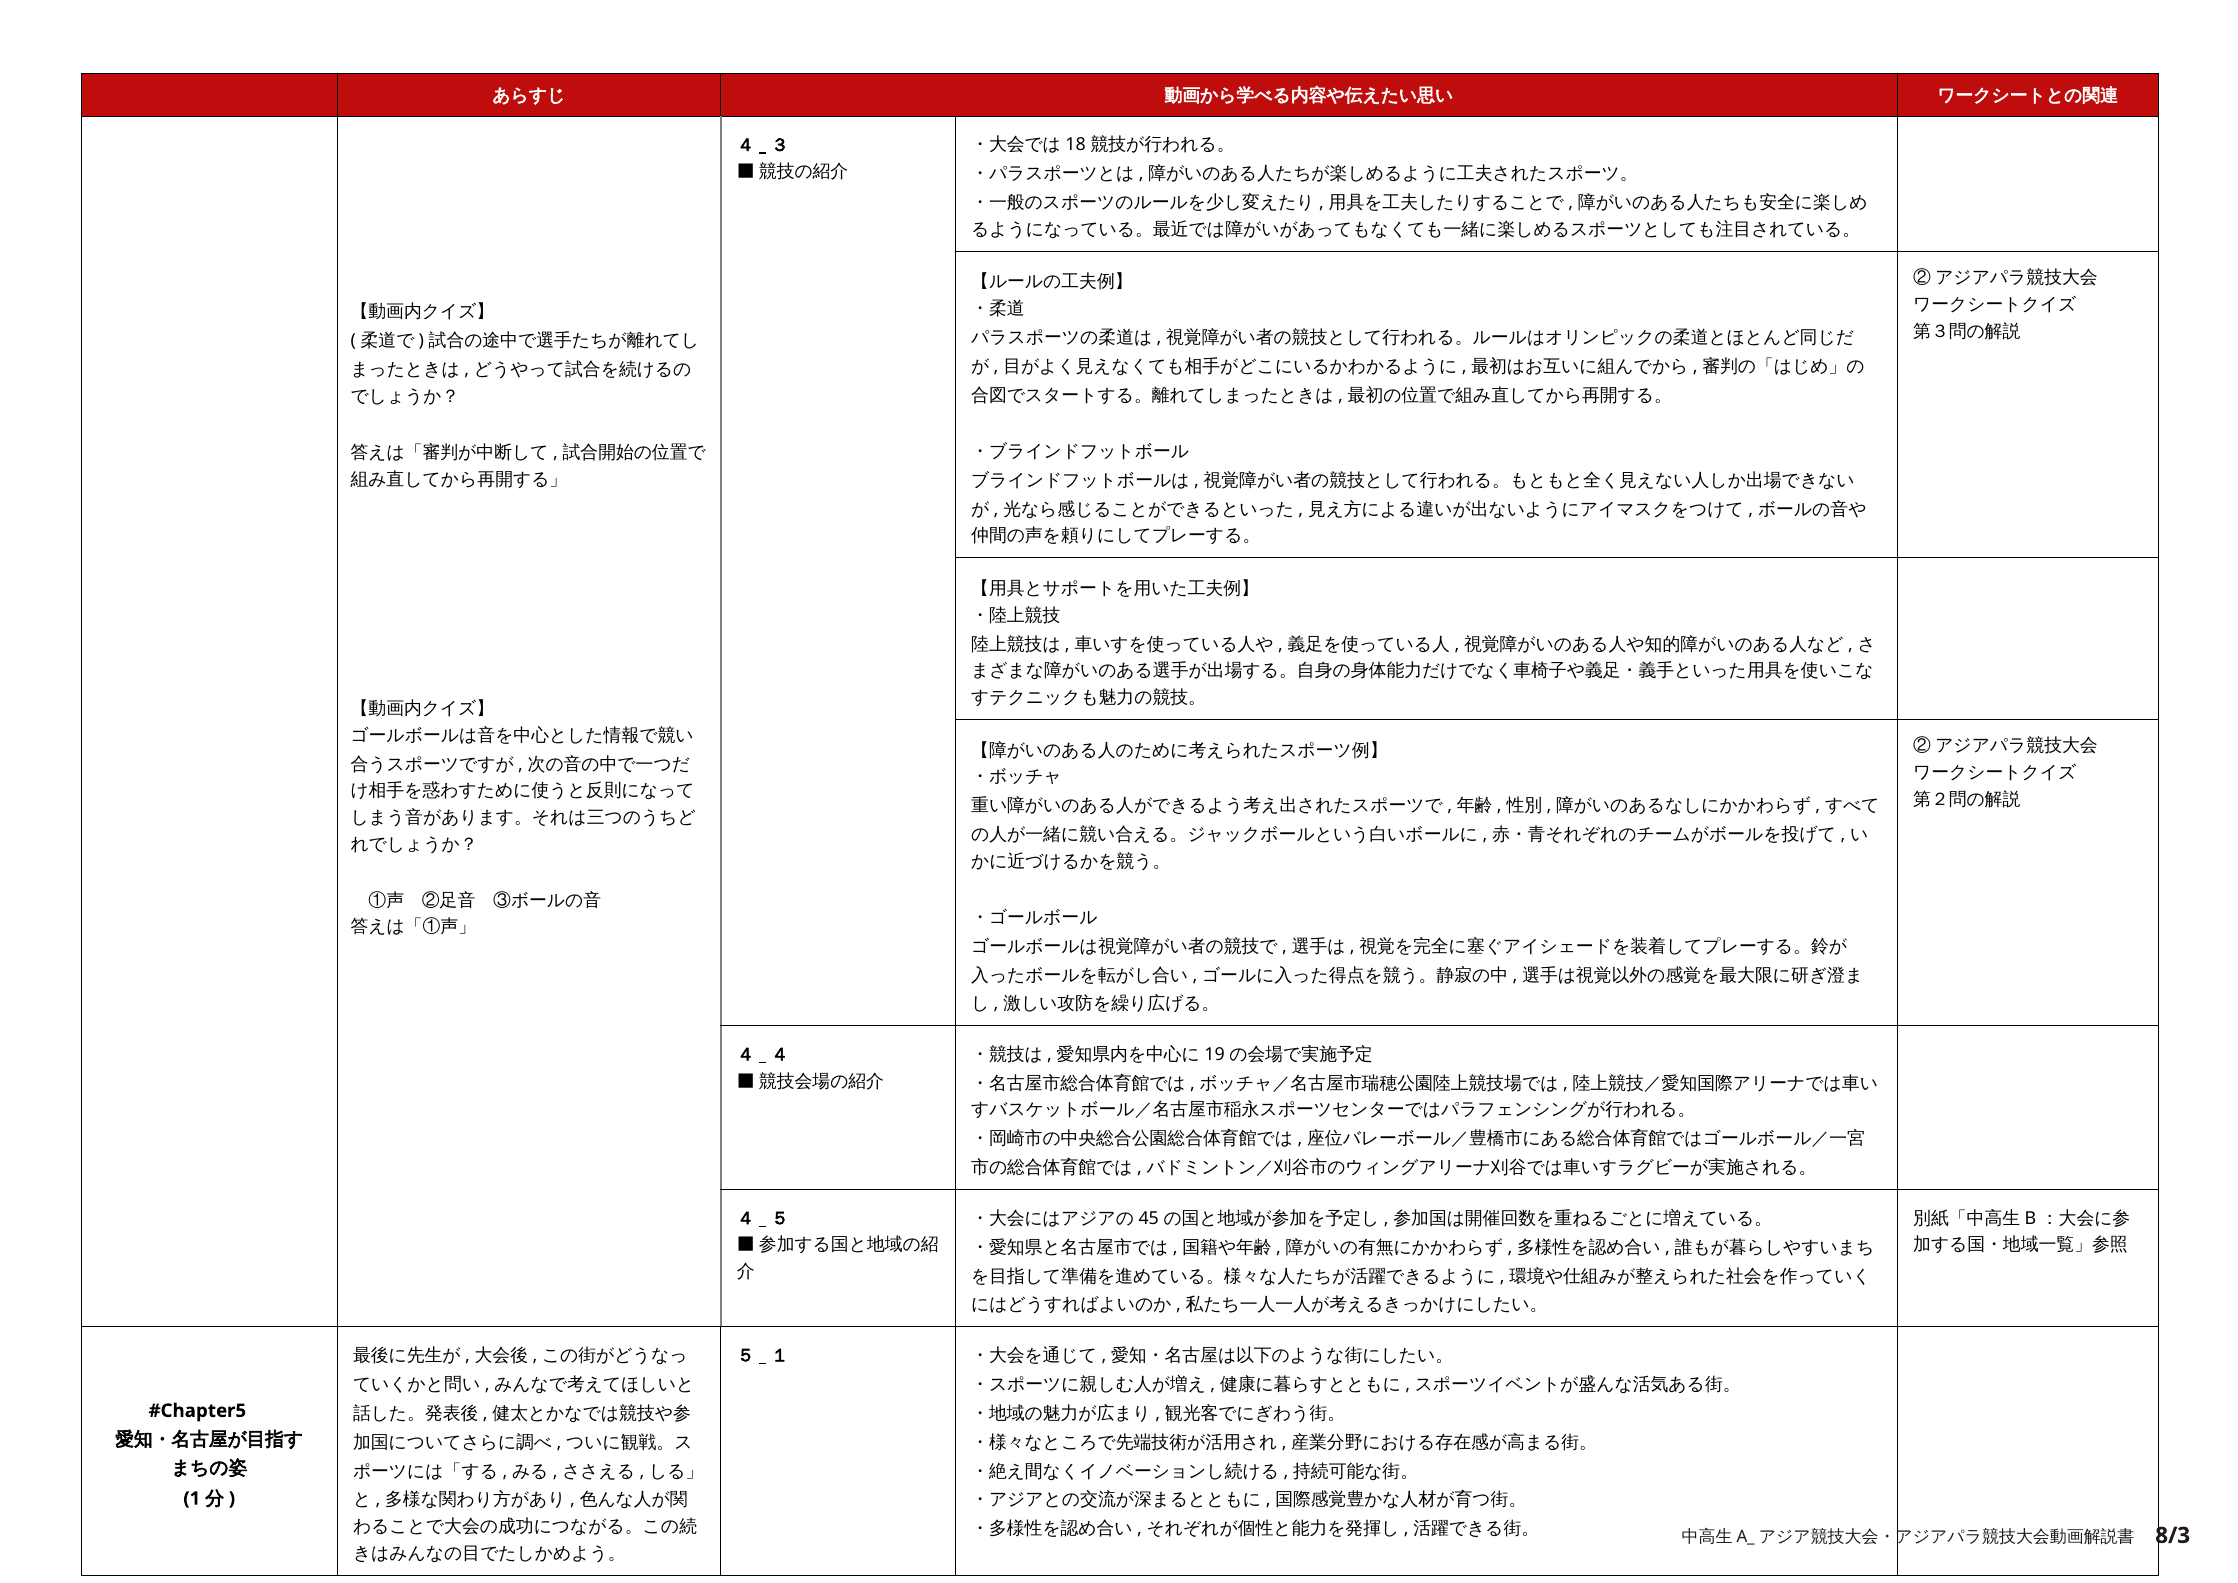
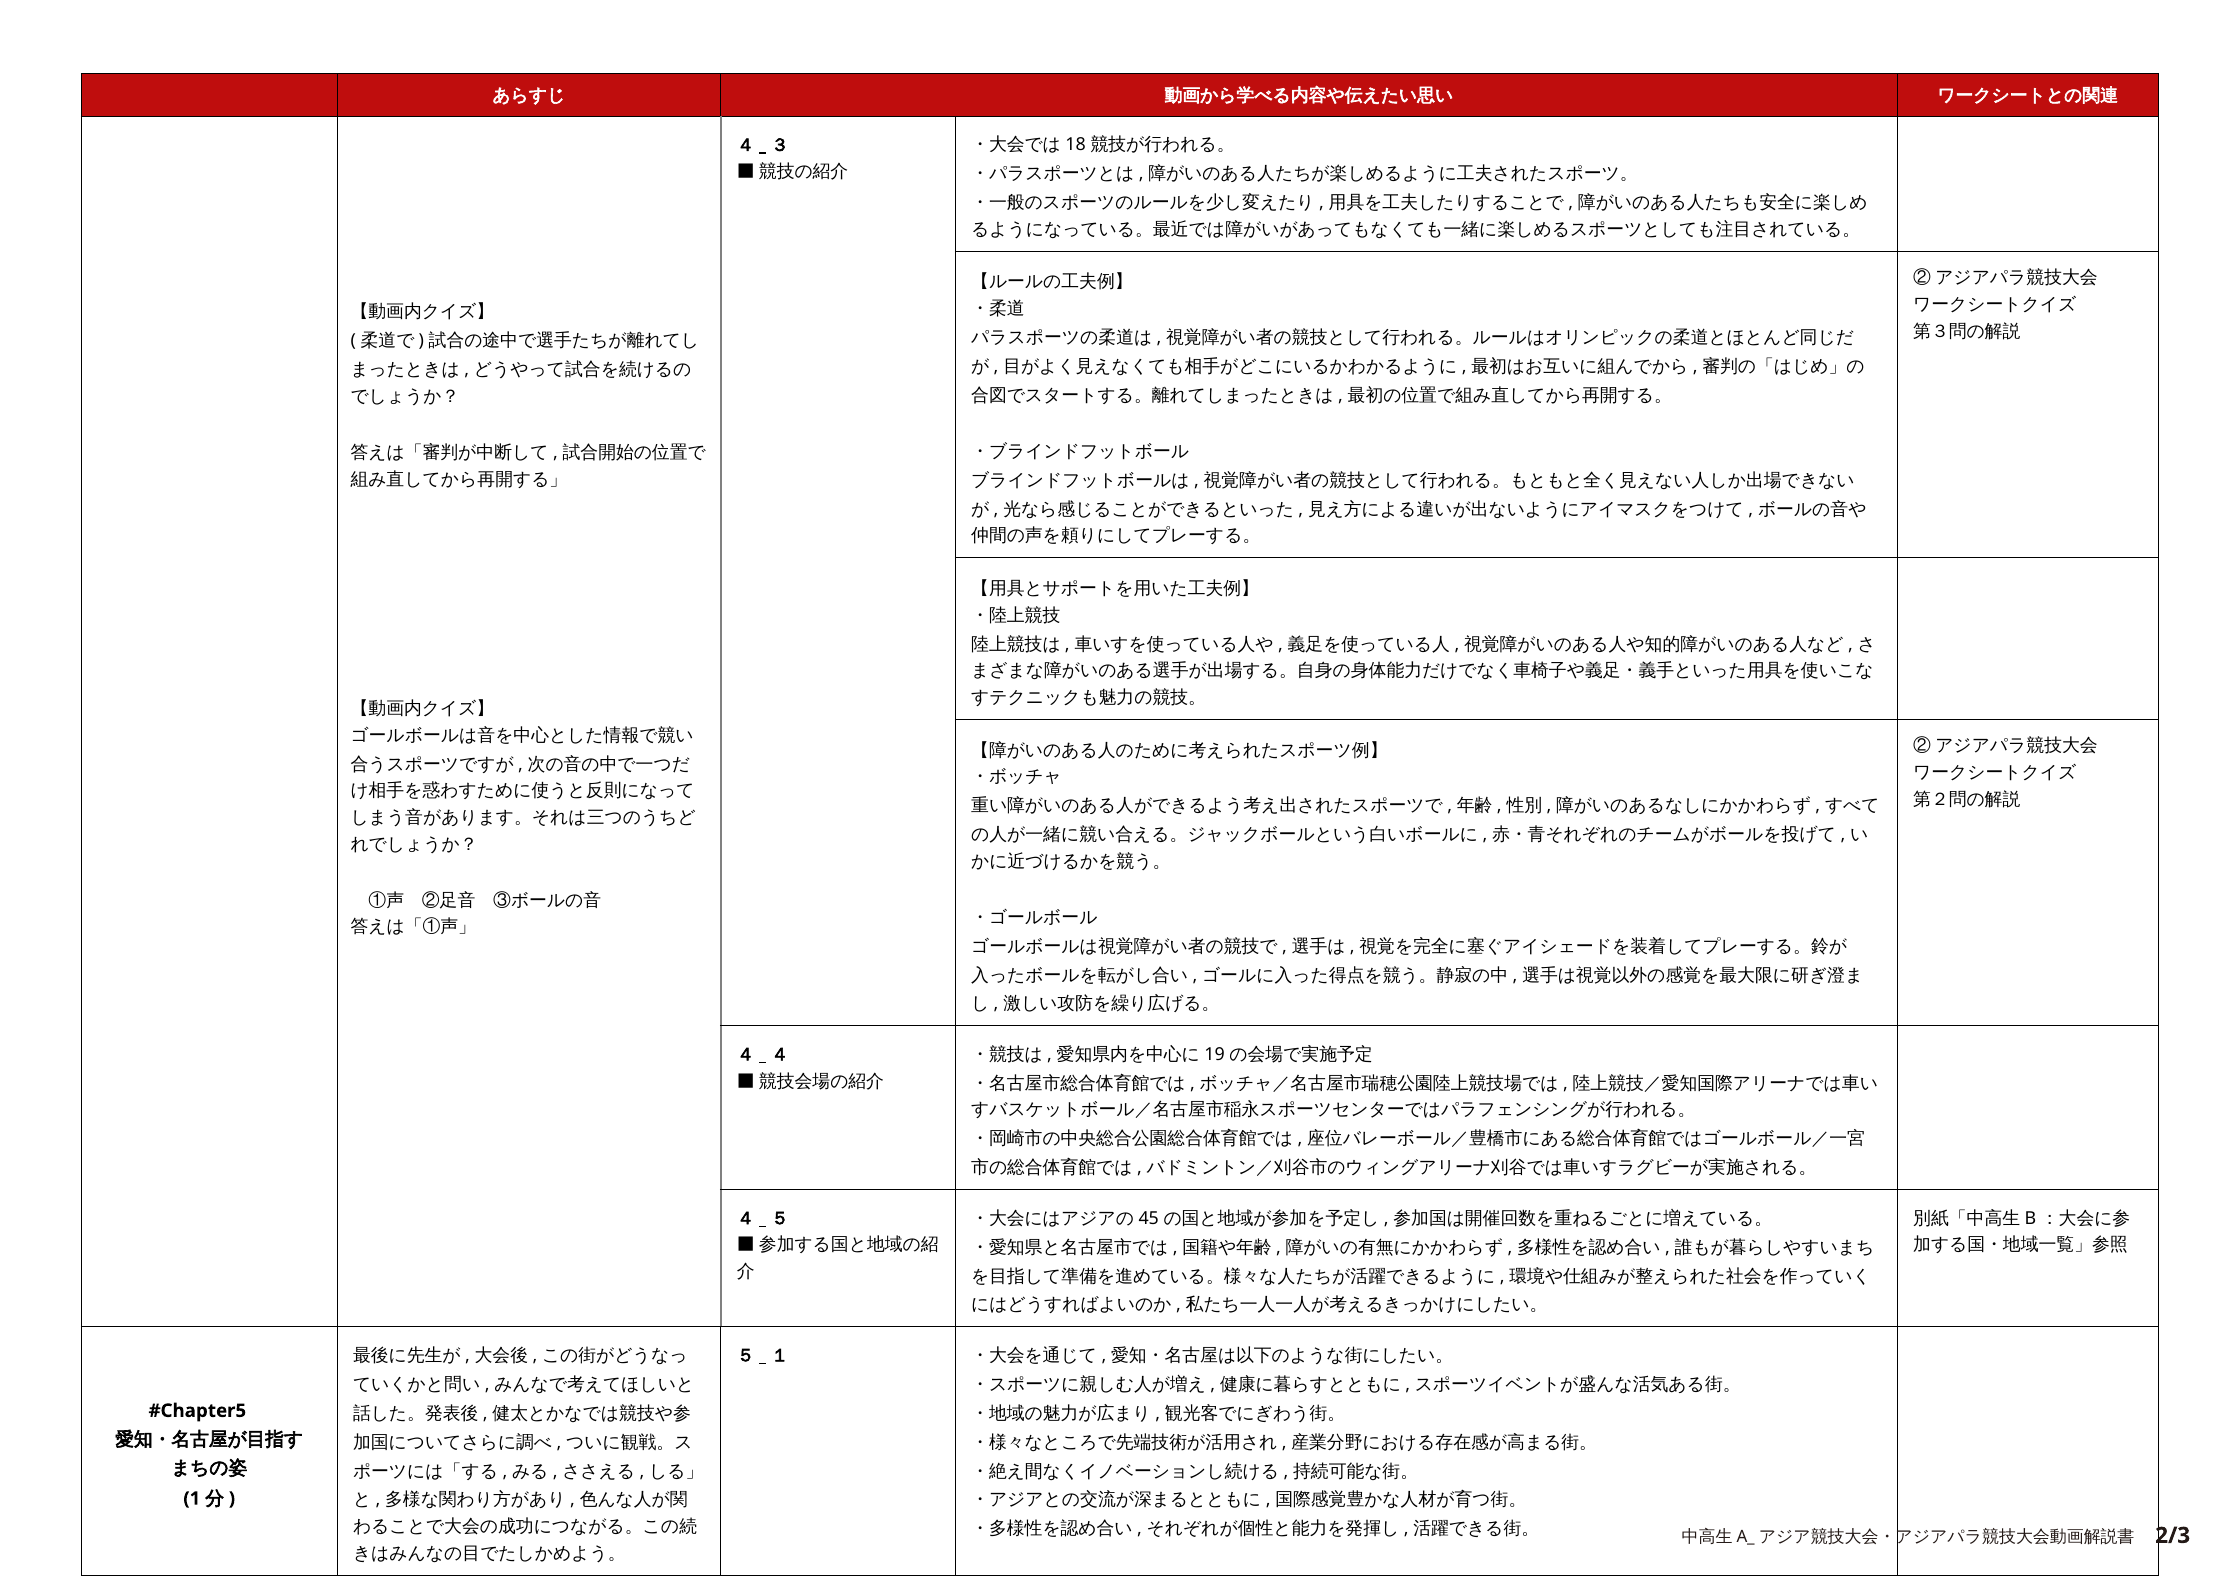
8/3: 8/3 -> 2/3 (2173, 1535)
